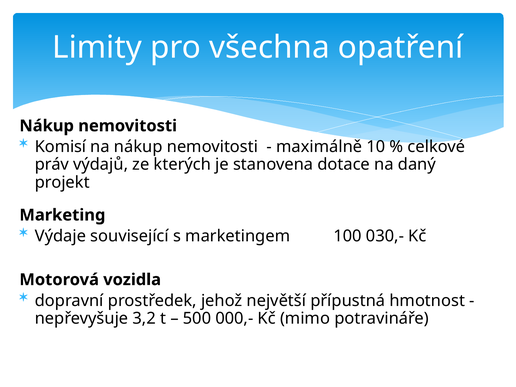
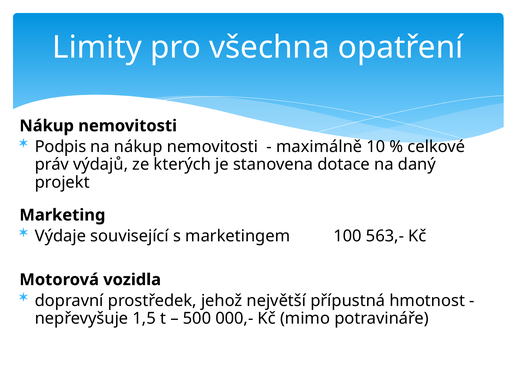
Komisí: Komisí -> Podpis (61, 147)
030,-: 030,- -> 563,- (385, 236)
3,2: 3,2 -> 1,5 (144, 318)
